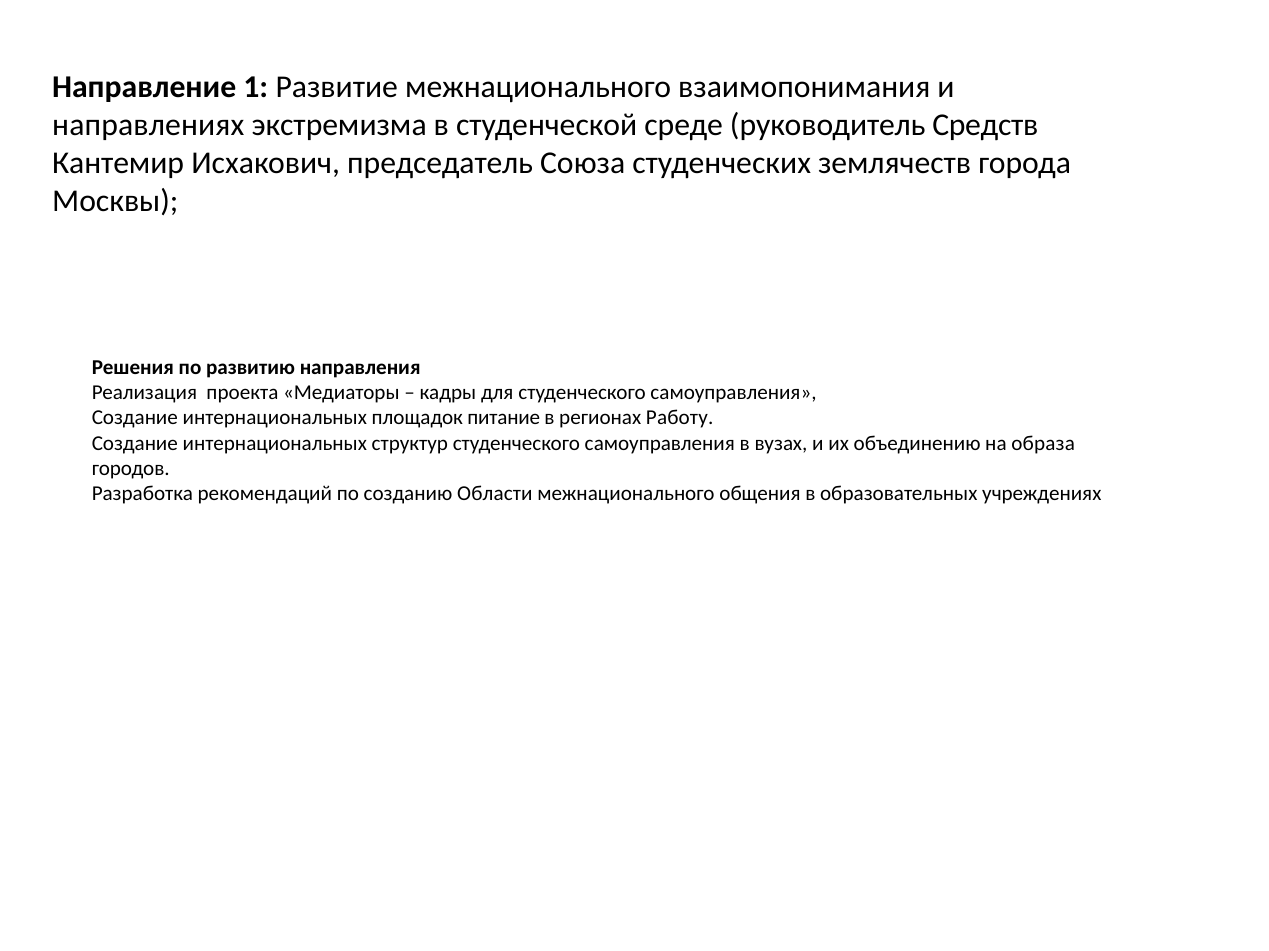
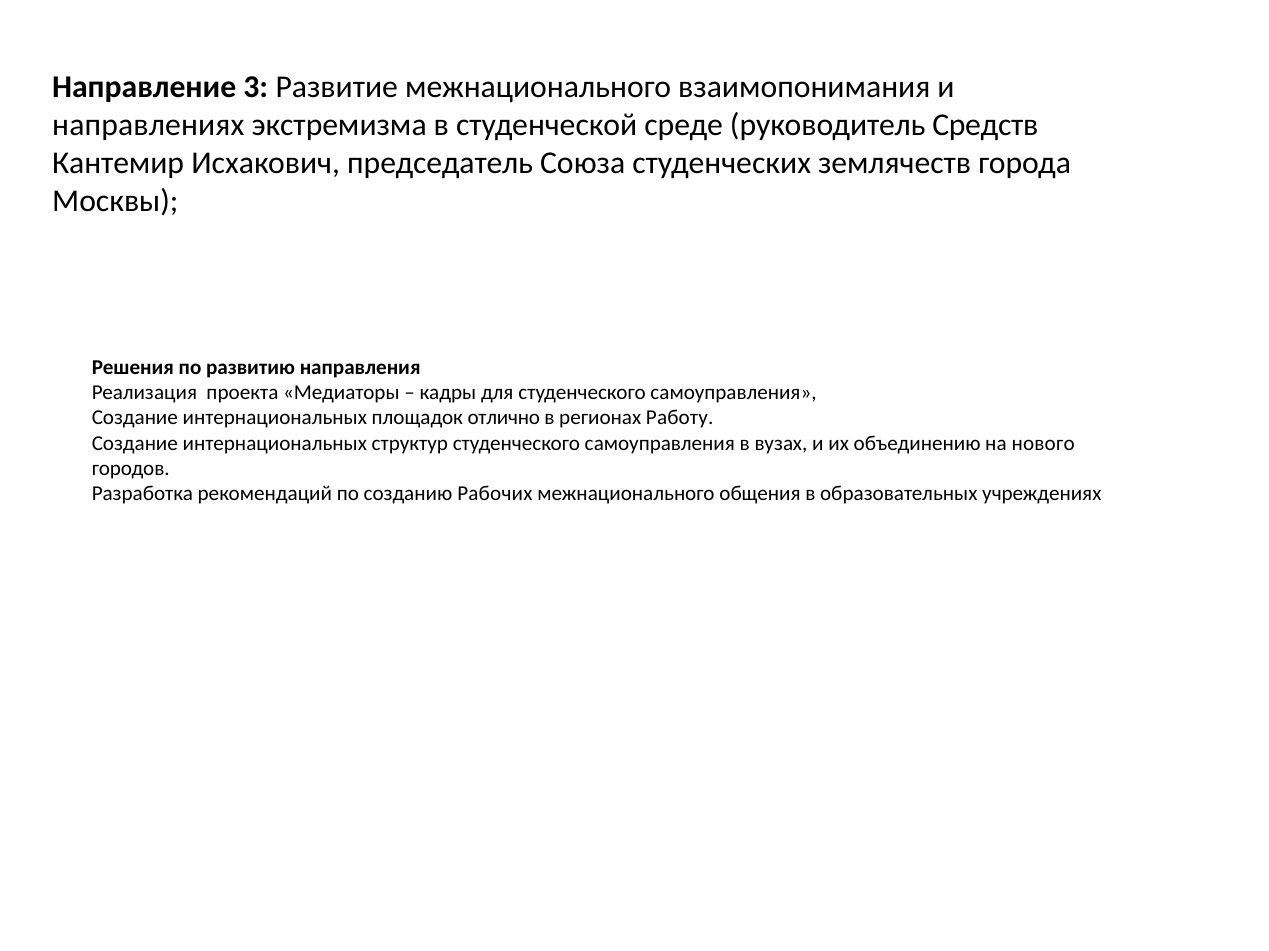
1: 1 -> 3 (256, 87)
питание: питание -> отлично (504, 418)
образа: образа -> нового (1043, 444)
Области: Области -> Рабочих (495, 494)
